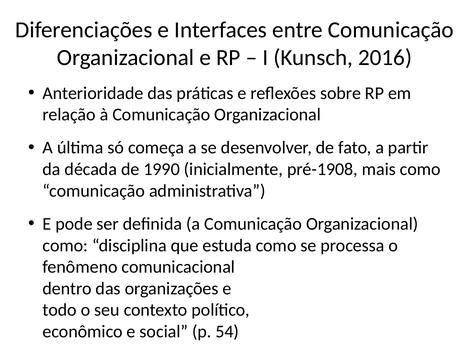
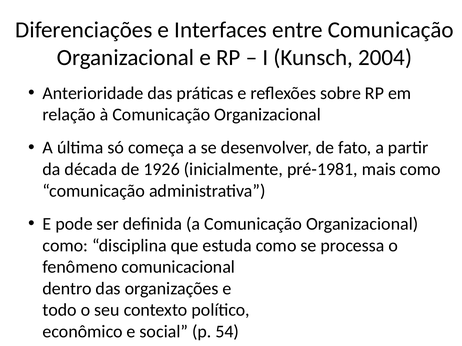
2016: 2016 -> 2004 (385, 58)
1990: 1990 -> 1926 (162, 170)
pré-1908: pré-1908 -> pré-1981 (322, 170)
